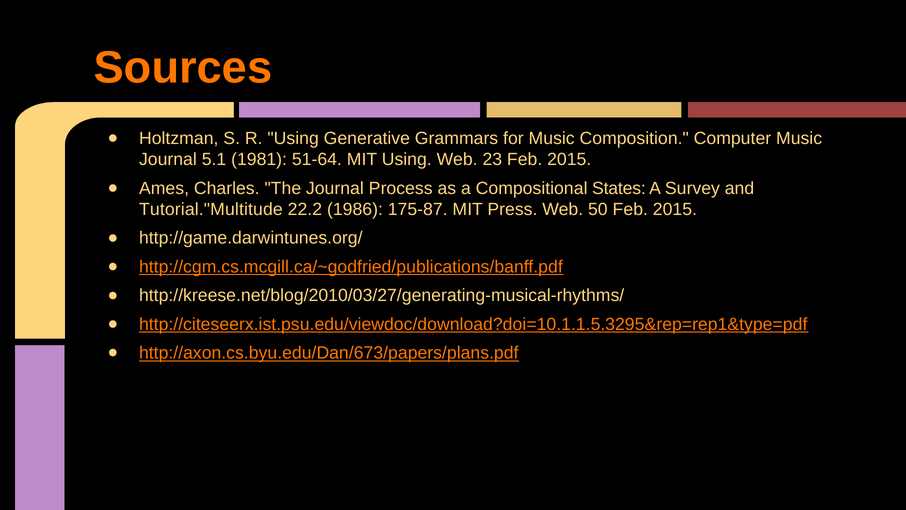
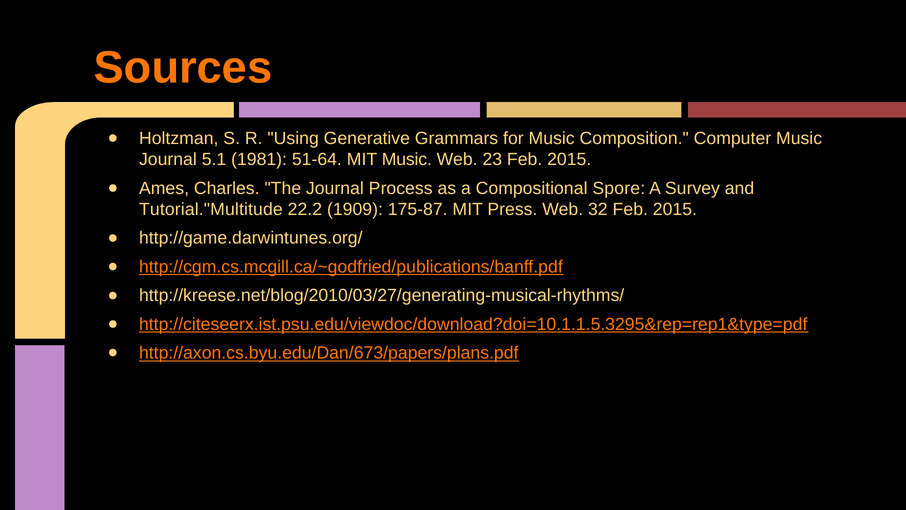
MIT Using: Using -> Music (407, 159)
States: States -> Spore (619, 188)
1986: 1986 -> 1909 (355, 209)
50: 50 -> 32 (598, 209)
